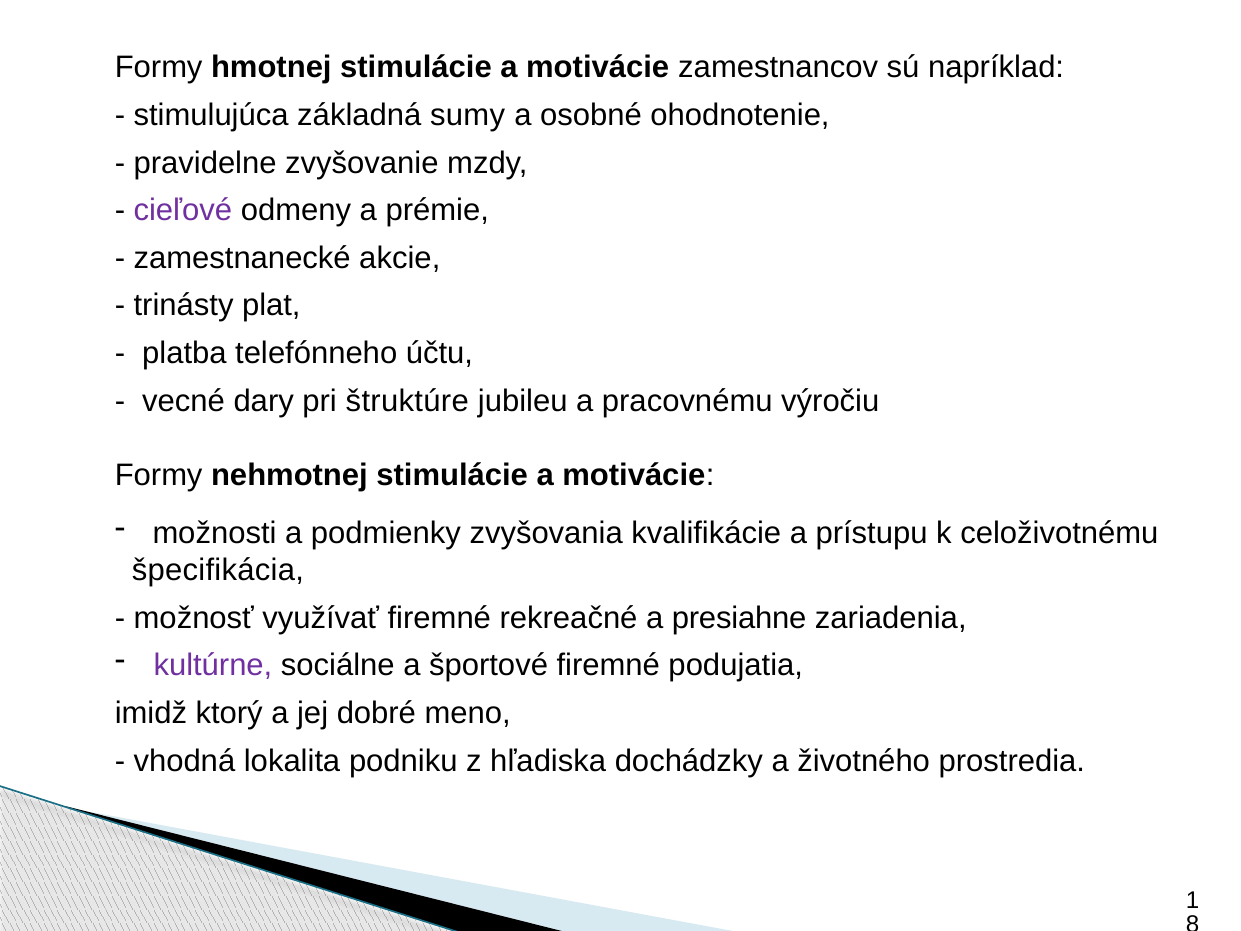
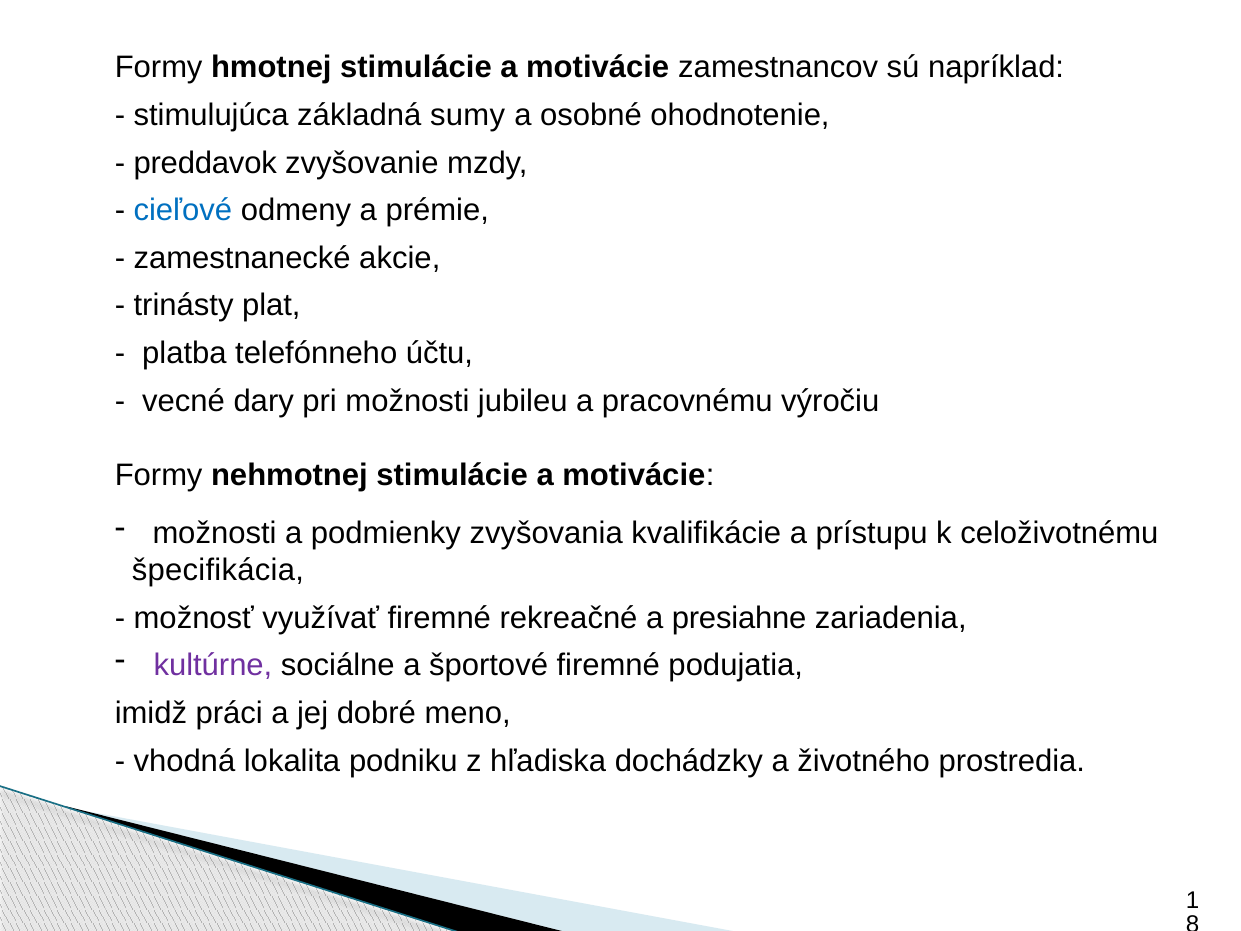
pravidelne: pravidelne -> preddavok (205, 163)
cieľové colour: purple -> blue (183, 210)
pri štruktúre: štruktúre -> možnosti (407, 401)
ktorý: ktorý -> práci (229, 713)
